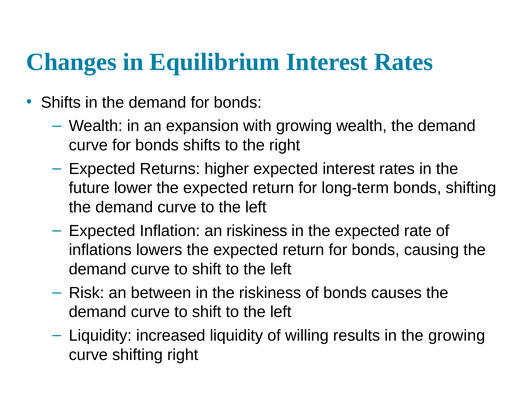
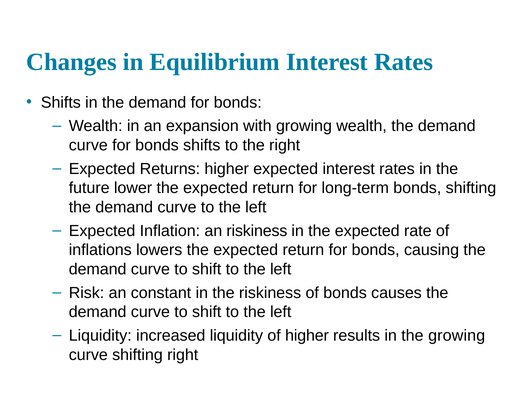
between: between -> constant (161, 293)
of willing: willing -> higher (307, 336)
